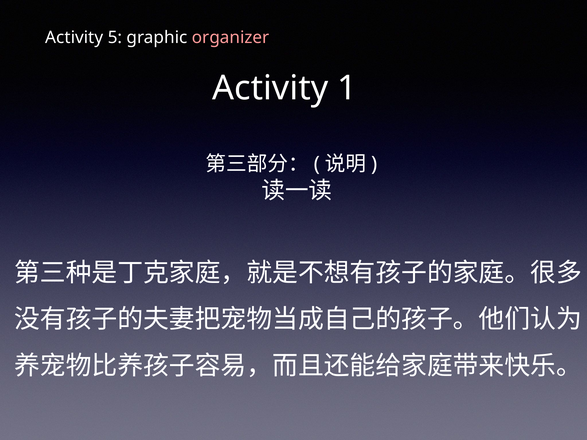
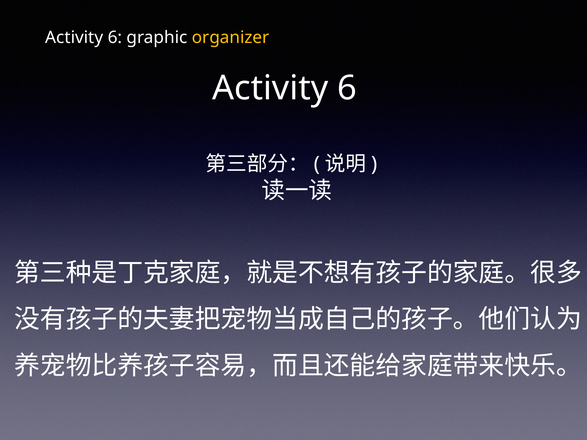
5: 5 -> 6 (115, 37)
organizer colour: pink -> yellow (231, 37)
1: 1 -> 6 (347, 88)
